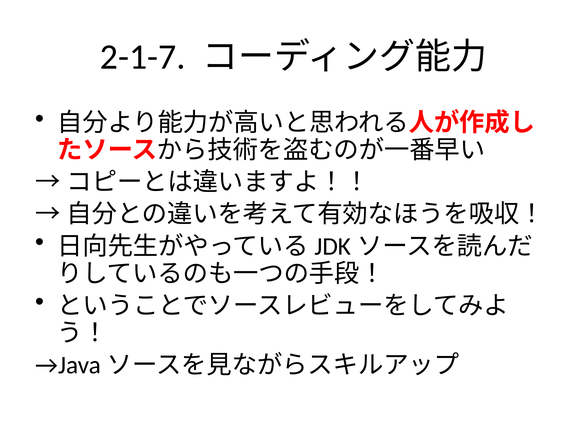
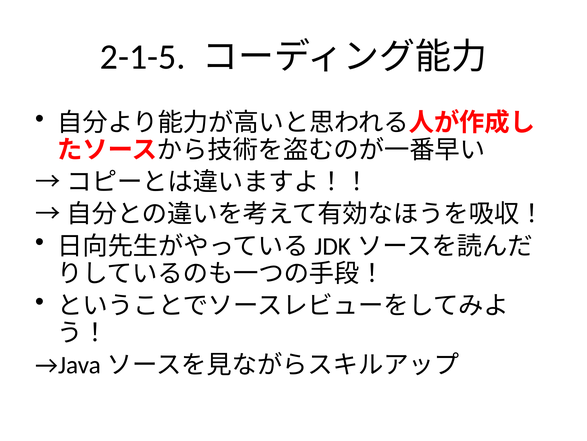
2-1-7: 2-1-7 -> 2-1-5 (143, 57)
